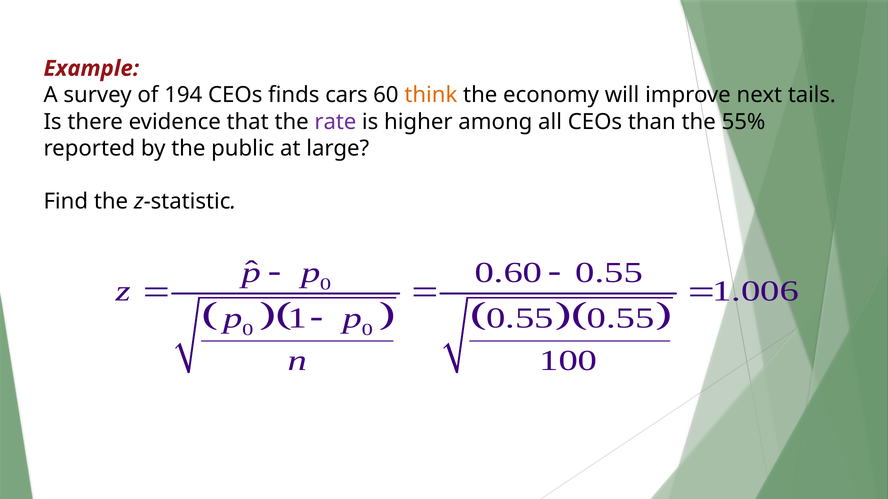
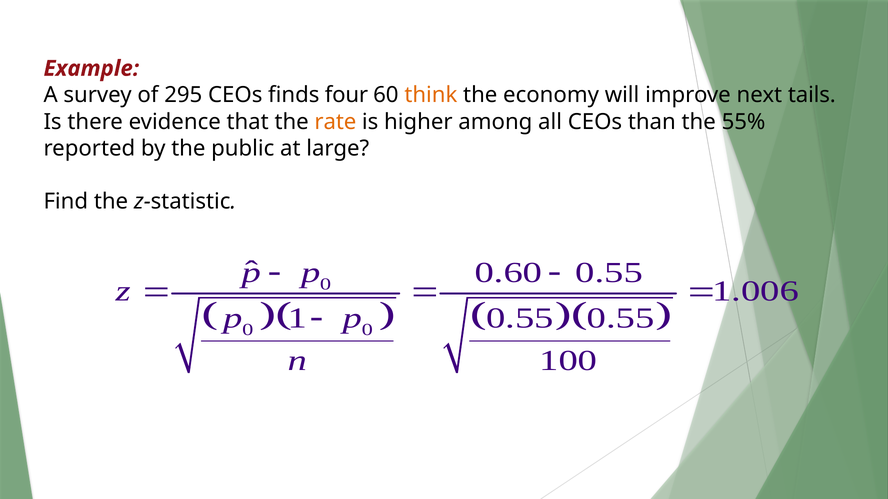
194: 194 -> 295 (183, 95)
cars: cars -> four (346, 95)
rate colour: purple -> orange (335, 122)
